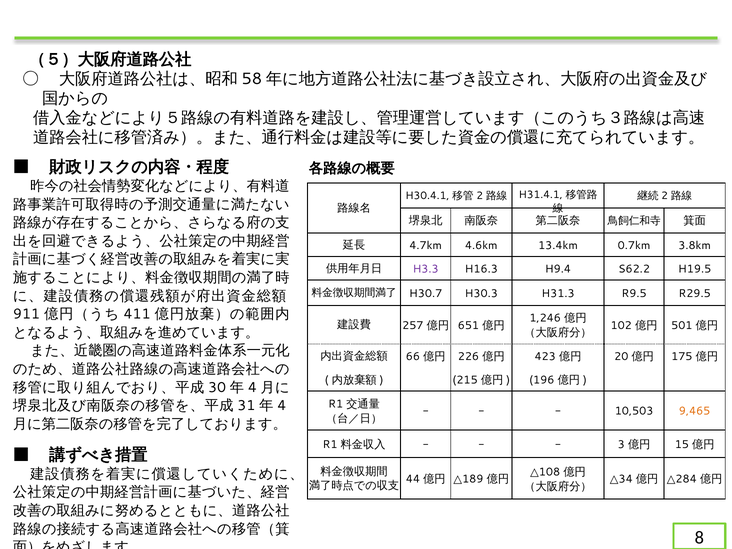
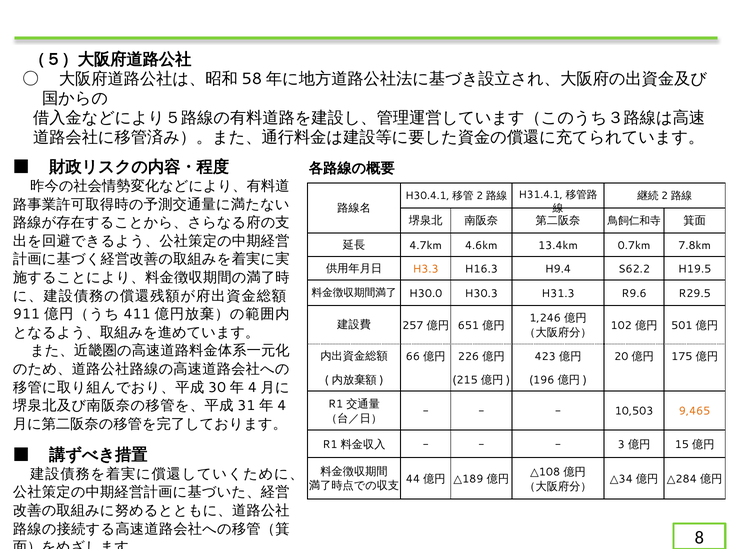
3.8km: 3.8km -> 7.8km (695, 246)
H3.3 colour: purple -> orange (426, 269)
H30.7: H30.7 -> H30.0 (426, 293)
R9.5: R9.5 -> R9.6 (634, 293)
